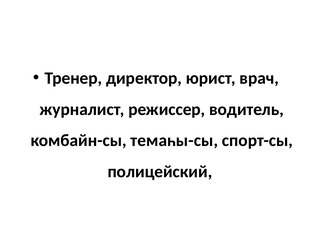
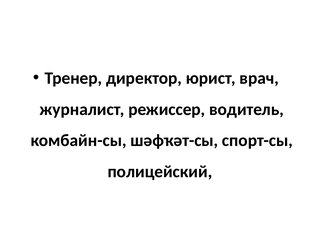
темаһы-сы: темаһы-сы -> шәфҡәт-сы (174, 141)
